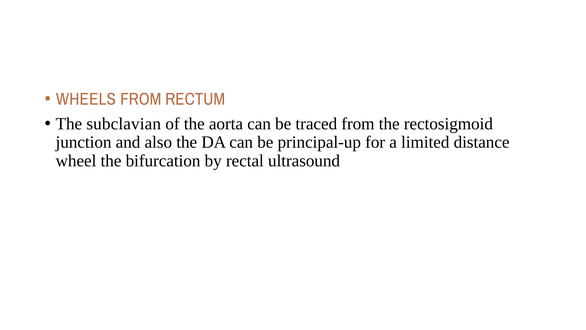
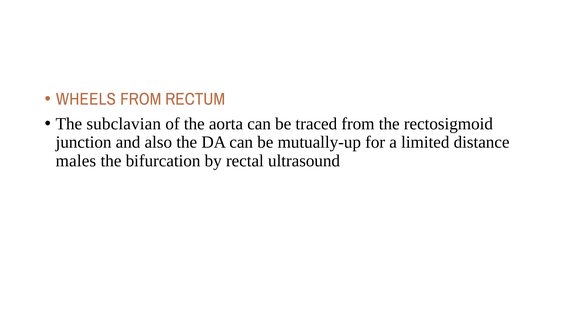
principal-up: principal-up -> mutually-up (319, 142)
wheel: wheel -> males (76, 161)
